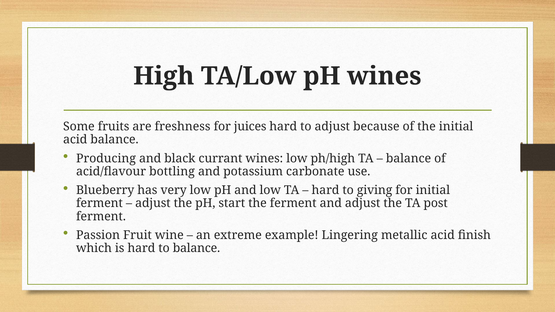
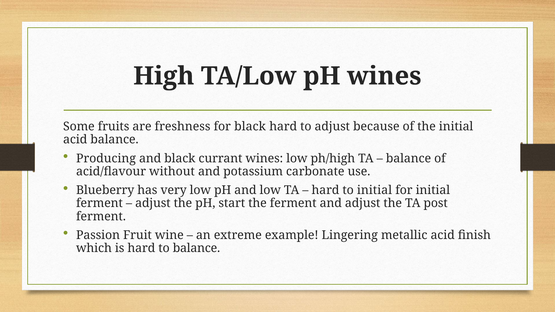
for juices: juices -> black (250, 127)
bottling: bottling -> without (172, 172)
to giving: giving -> initial (374, 190)
